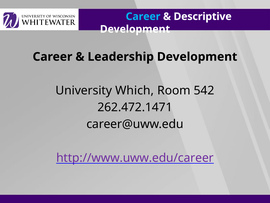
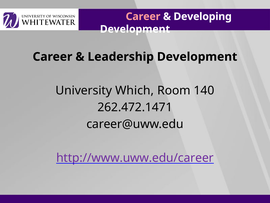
Career colour: light blue -> pink (143, 16)
Descriptive: Descriptive -> Developing (203, 16)
542: 542 -> 140 (204, 90)
